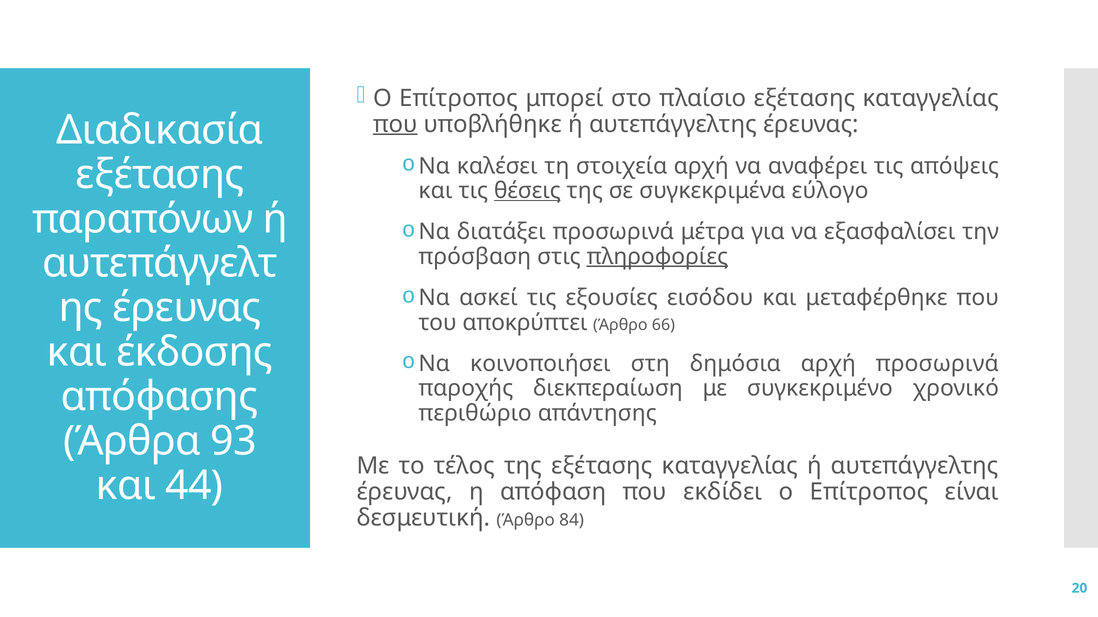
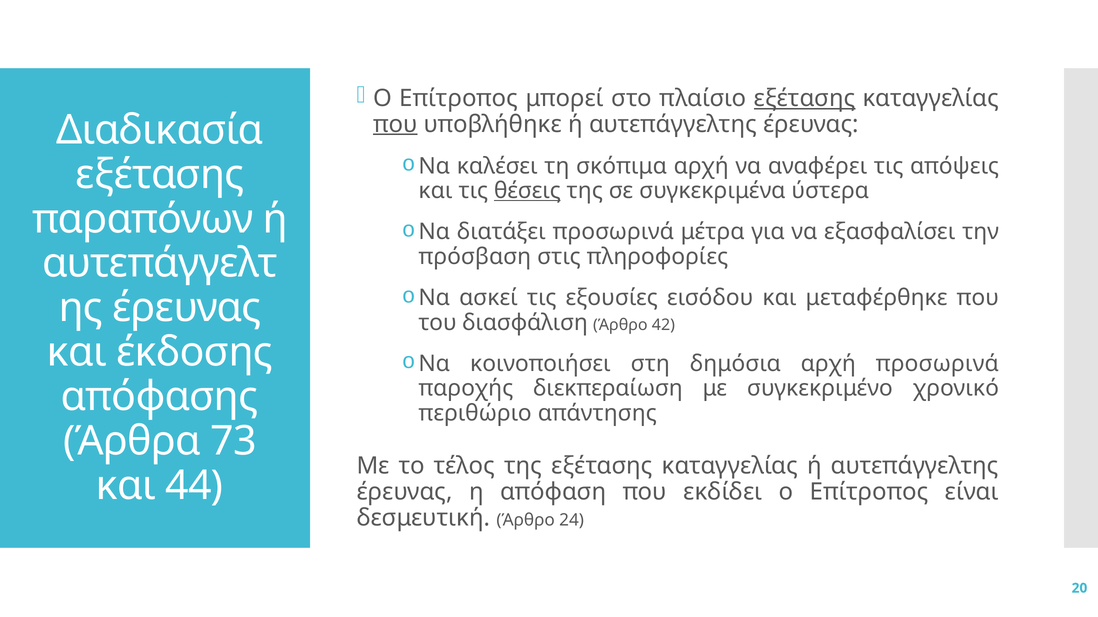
εξέτασης underline: none -> present (805, 98)
στοιχεία: στοιχεία -> σκόπιμα (622, 166)
εύλογο: εύλογο -> ύστερα (830, 191)
πληροφορίες underline: present -> none (657, 257)
αποκρύπτει: αποκρύπτει -> διασφάλιση (525, 323)
66: 66 -> 42 (663, 325)
93: 93 -> 73 (234, 442)
84: 84 -> 24 (572, 520)
